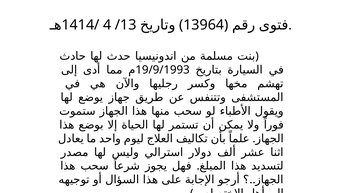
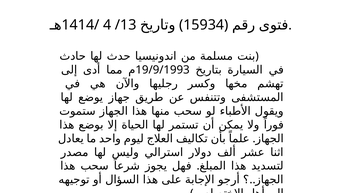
13964: 13964 -> 15934 (204, 25)
